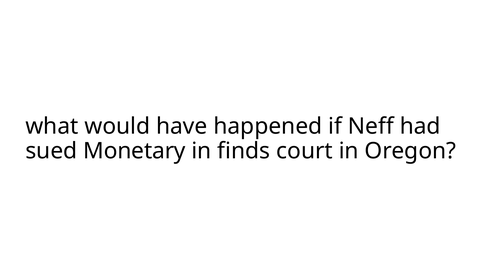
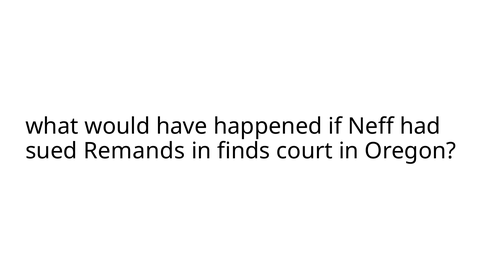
Monetary: Monetary -> Remands (134, 151)
